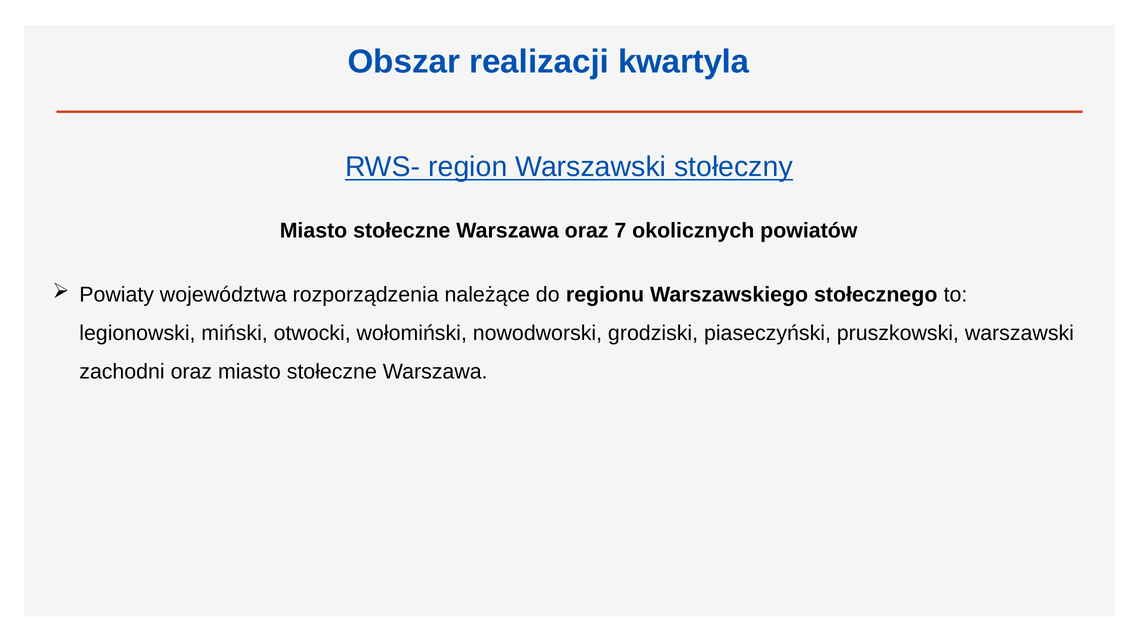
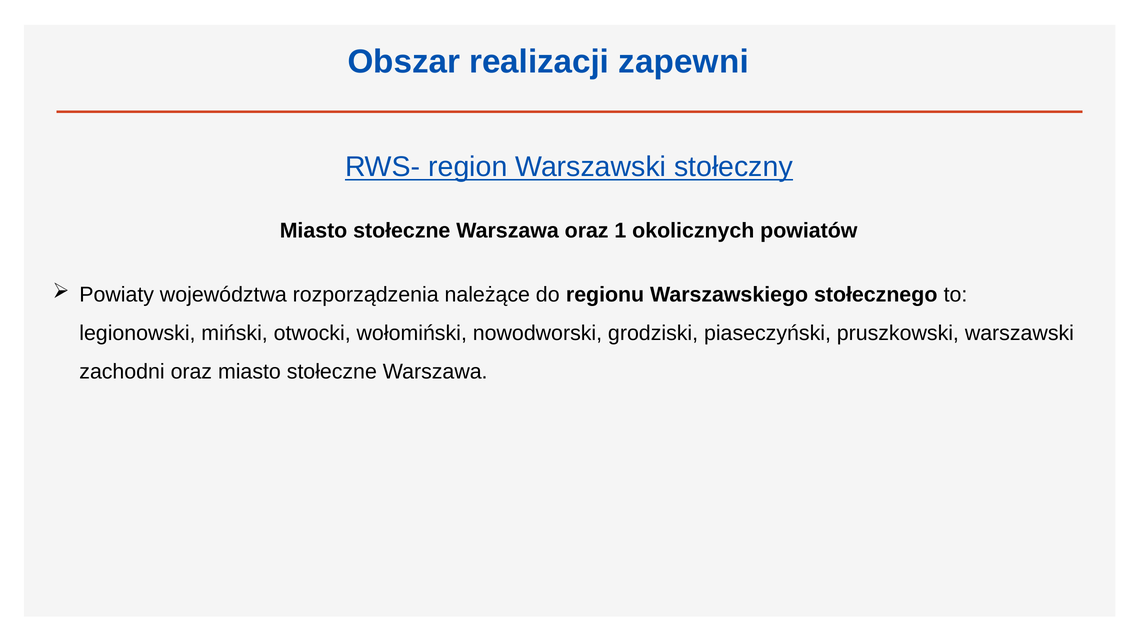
kwartyla: kwartyla -> zapewni (683, 62)
7: 7 -> 1 (620, 231)
